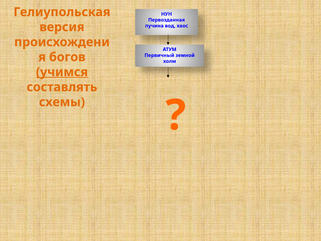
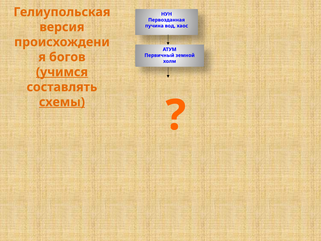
схемы underline: none -> present (62, 102)
